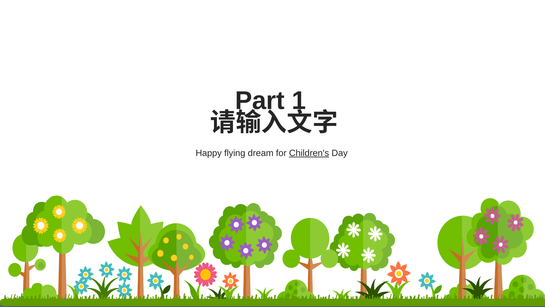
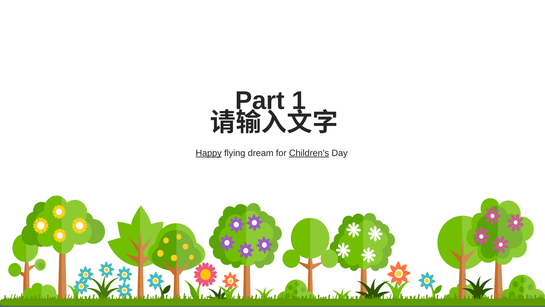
Happy underline: none -> present (209, 153)
